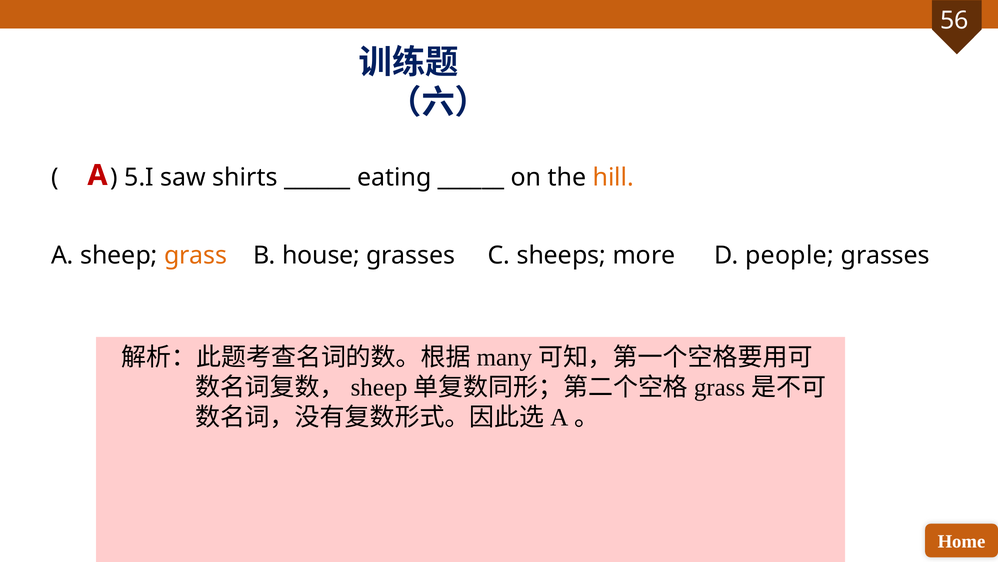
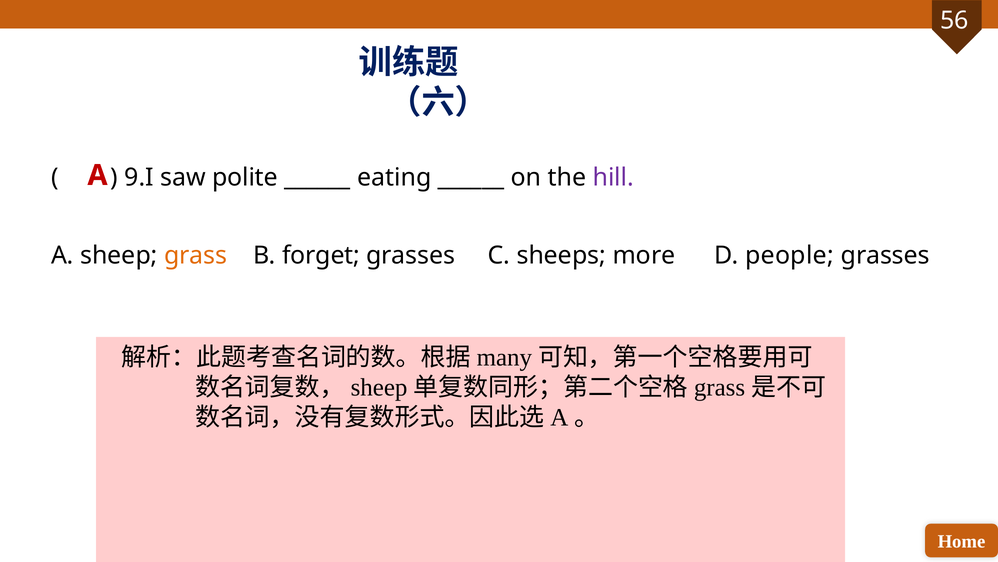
5.I: 5.I -> 9.I (139, 177)
shirts: shirts -> polite (245, 177)
hill colour: orange -> purple (613, 177)
house: house -> forget (321, 255)
